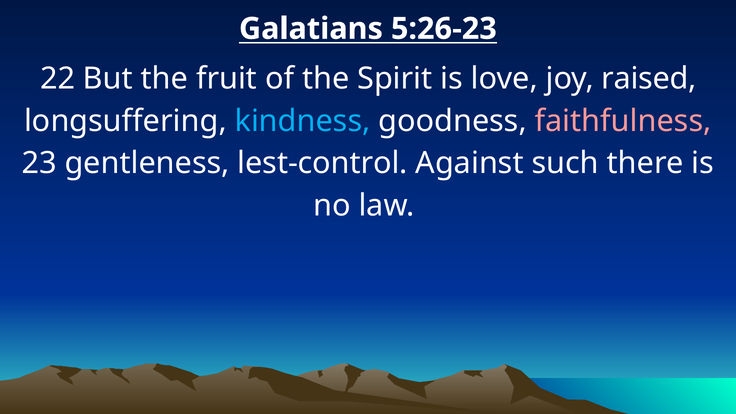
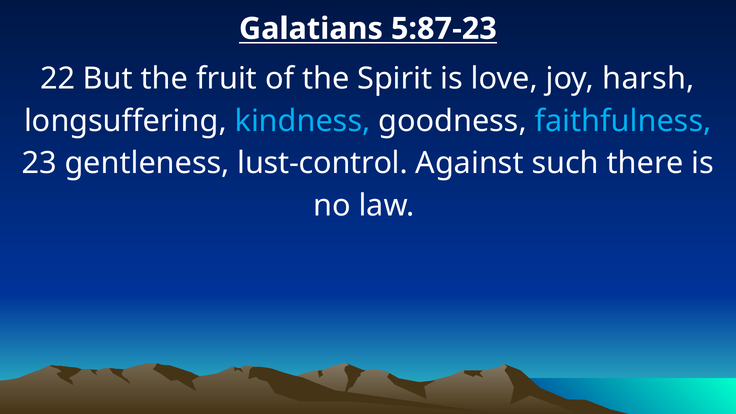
5:26-23: 5:26-23 -> 5:87-23 (444, 29)
raised: raised -> harsh (649, 79)
faithfulness colour: pink -> light blue (623, 121)
lest-control: lest-control -> lust-control (323, 163)
